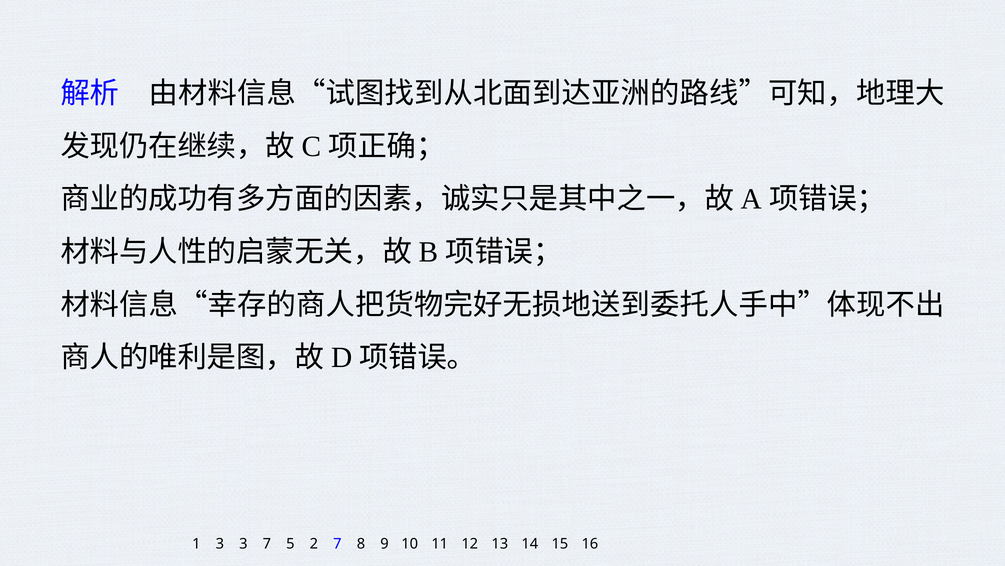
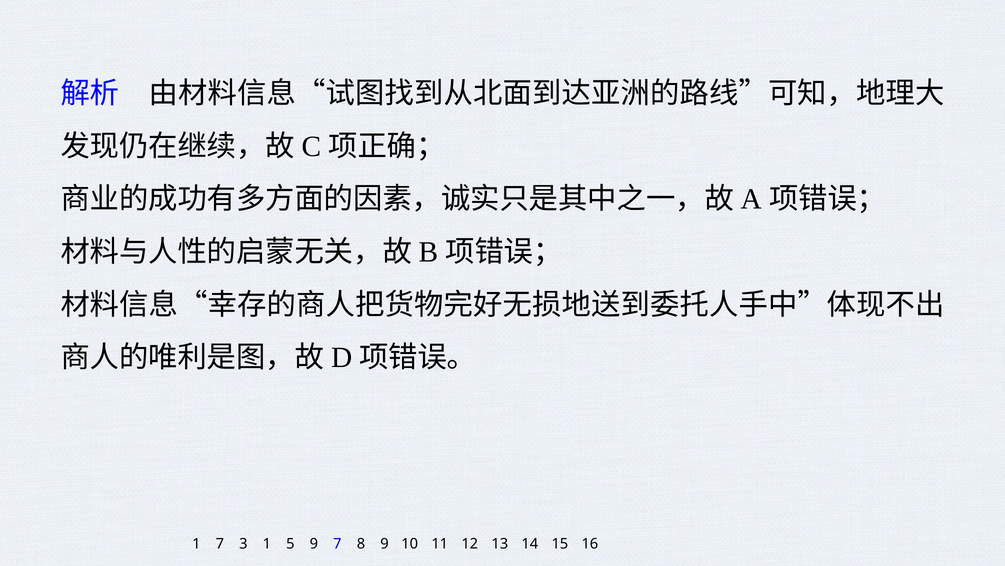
1 3: 3 -> 7 (220, 543)
3 7: 7 -> 1 (267, 543)
5 2: 2 -> 9 (314, 543)
